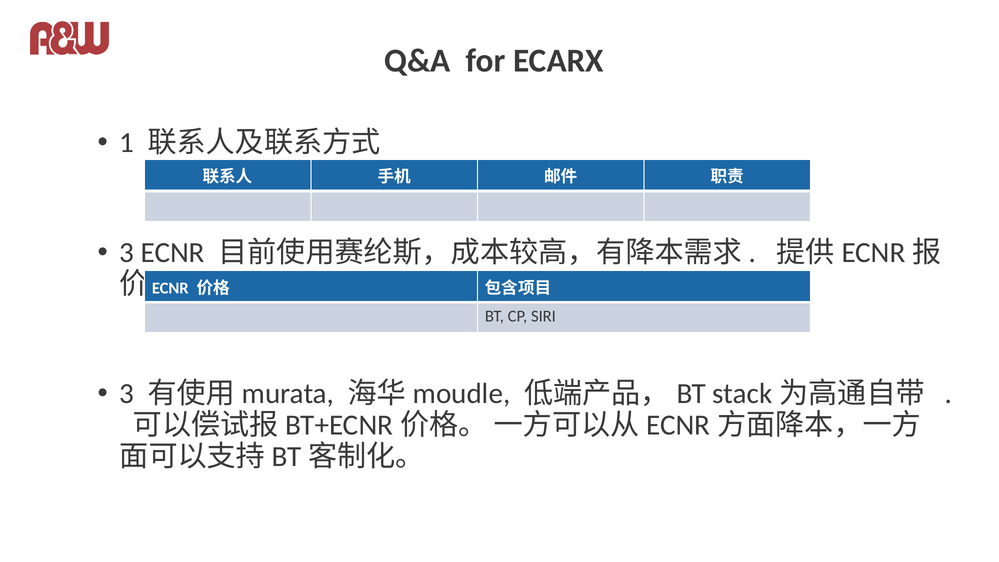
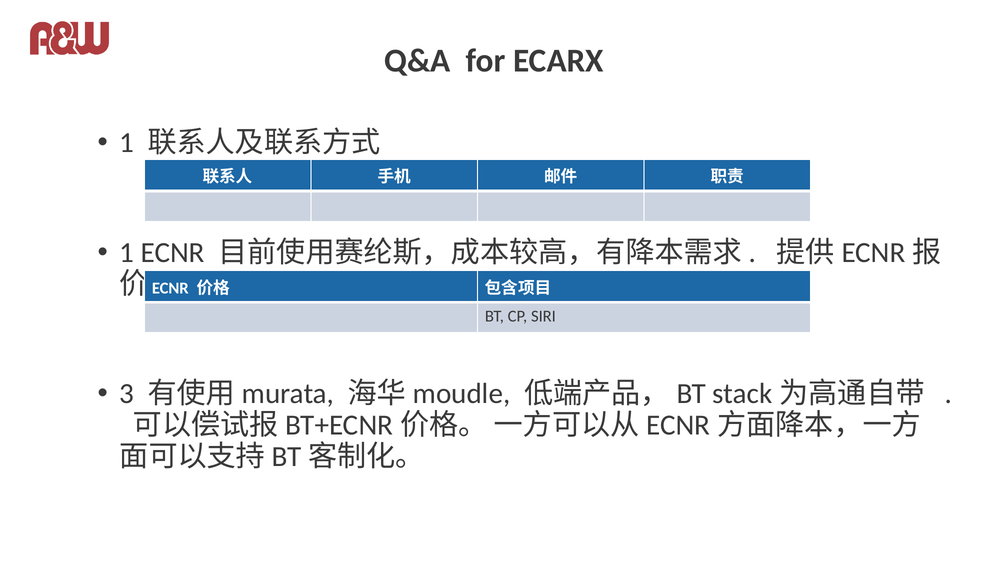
3: 3 -> 1 (127, 253)
